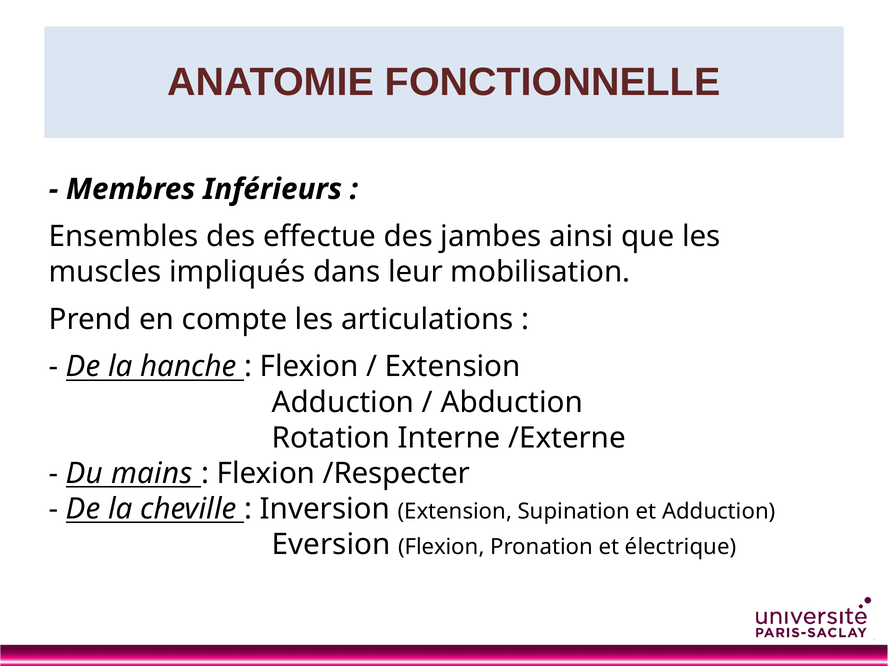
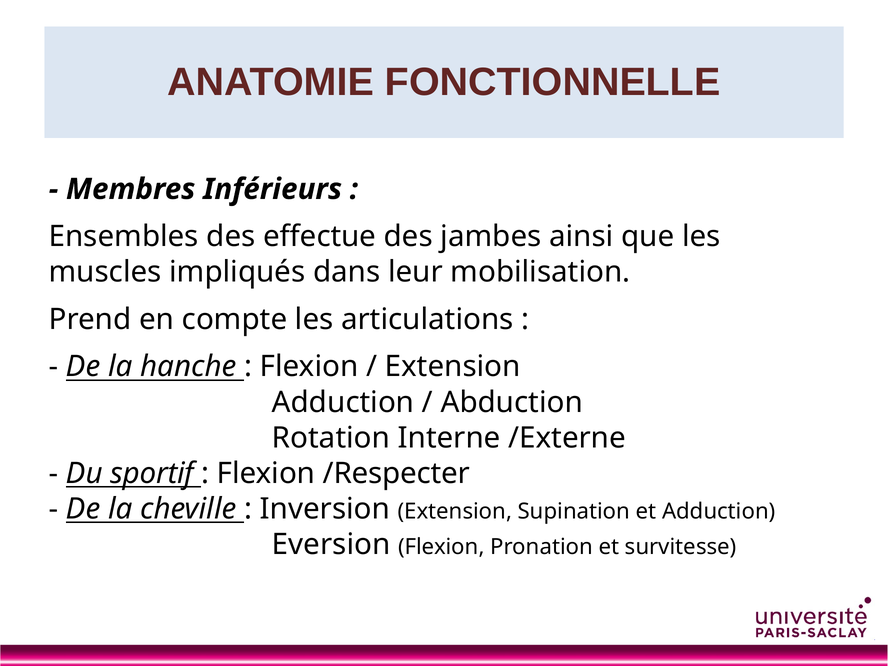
mains: mains -> sportif (152, 473)
électrique: électrique -> survitesse (681, 547)
